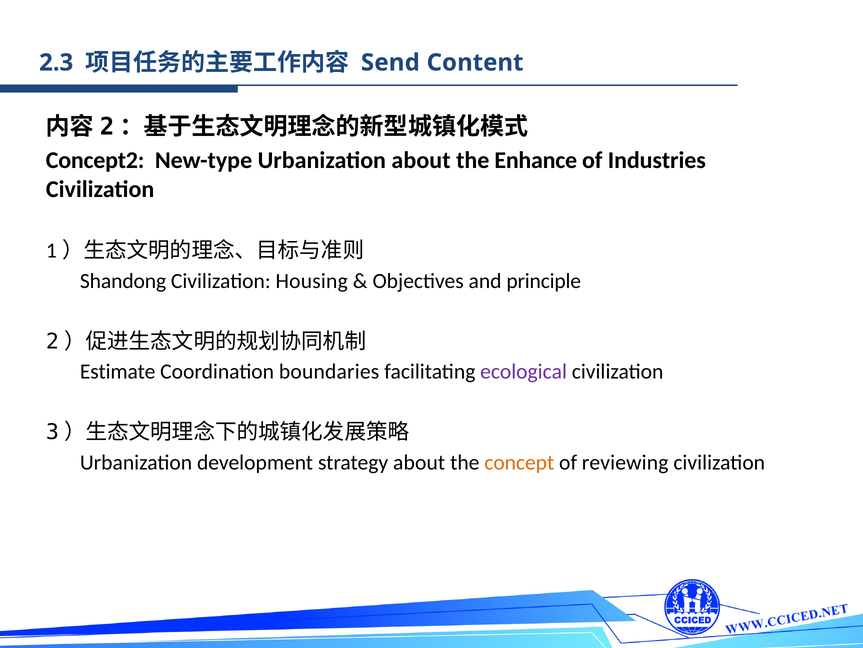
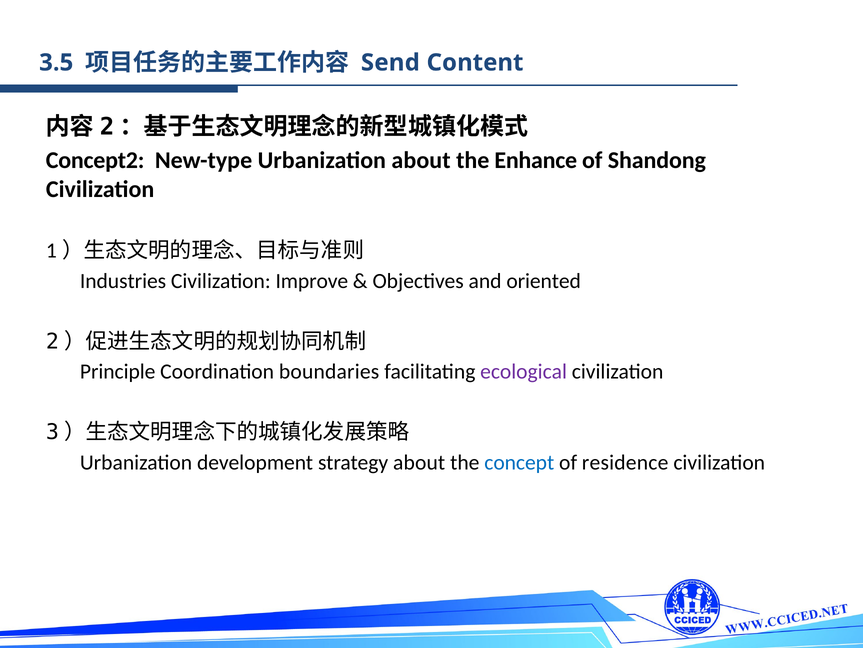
2.3: 2.3 -> 3.5 (56, 63)
Industries: Industries -> Shandong (657, 160)
Shandong: Shandong -> Industries (123, 281)
Housing: Housing -> Improve (312, 281)
principle: principle -> oriented (544, 281)
Estimate: Estimate -> Principle (118, 371)
concept colour: orange -> blue (519, 462)
reviewing: reviewing -> residence (625, 462)
